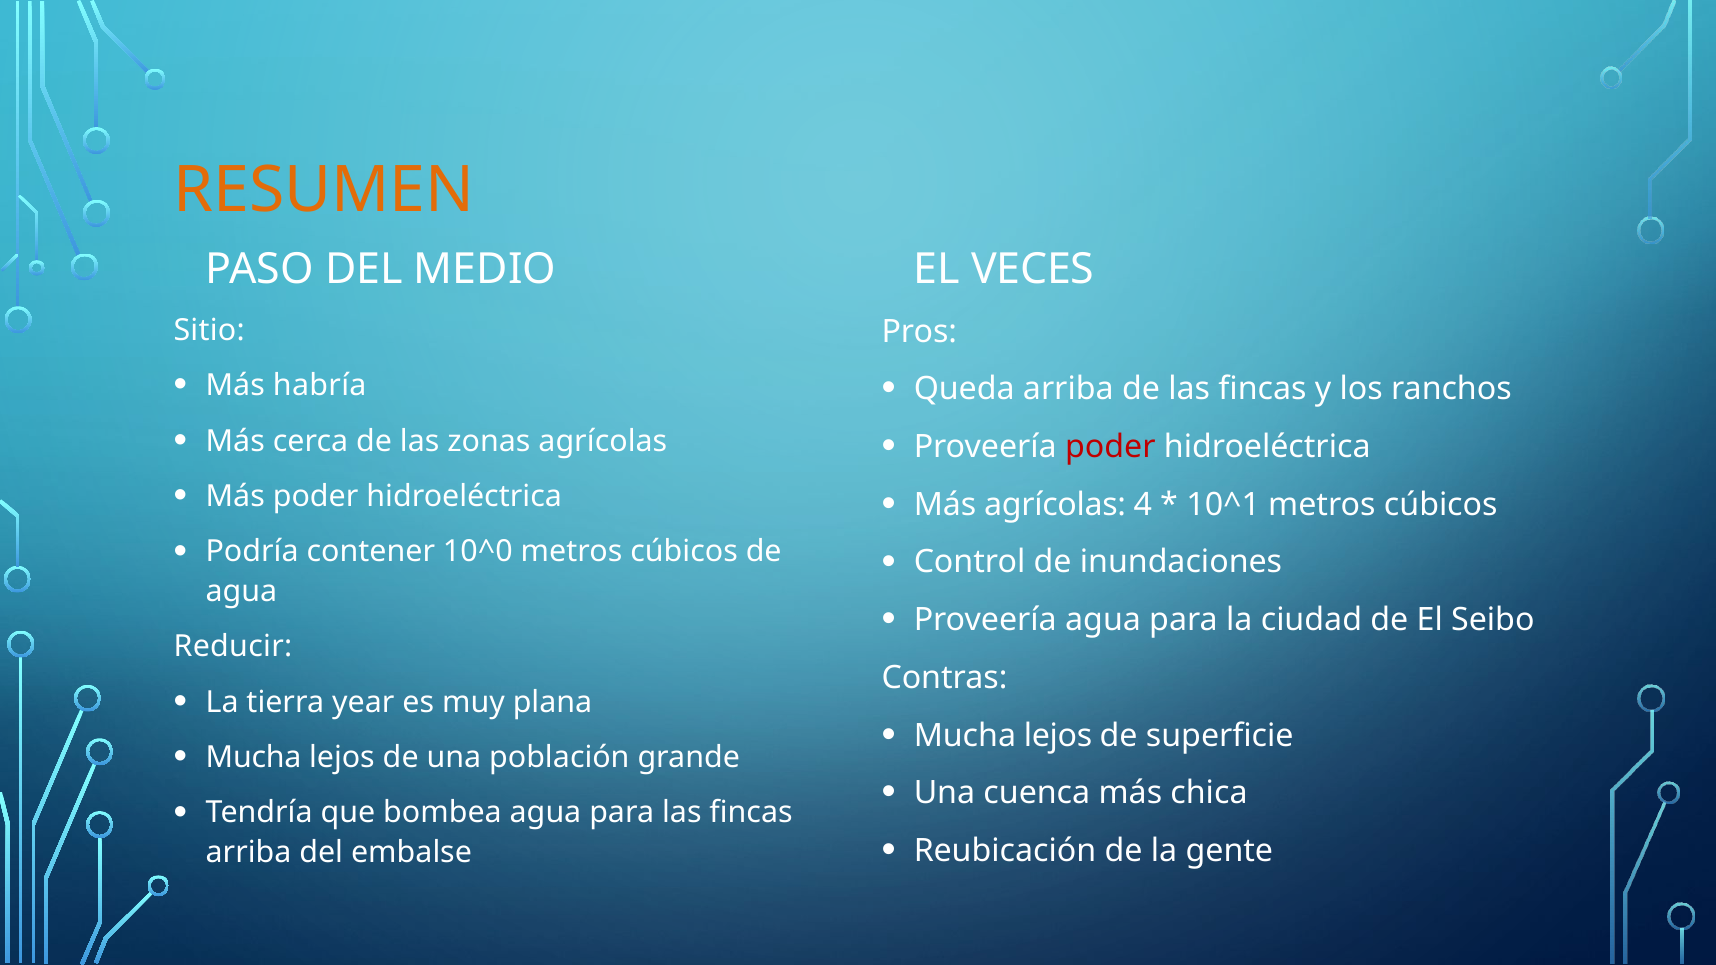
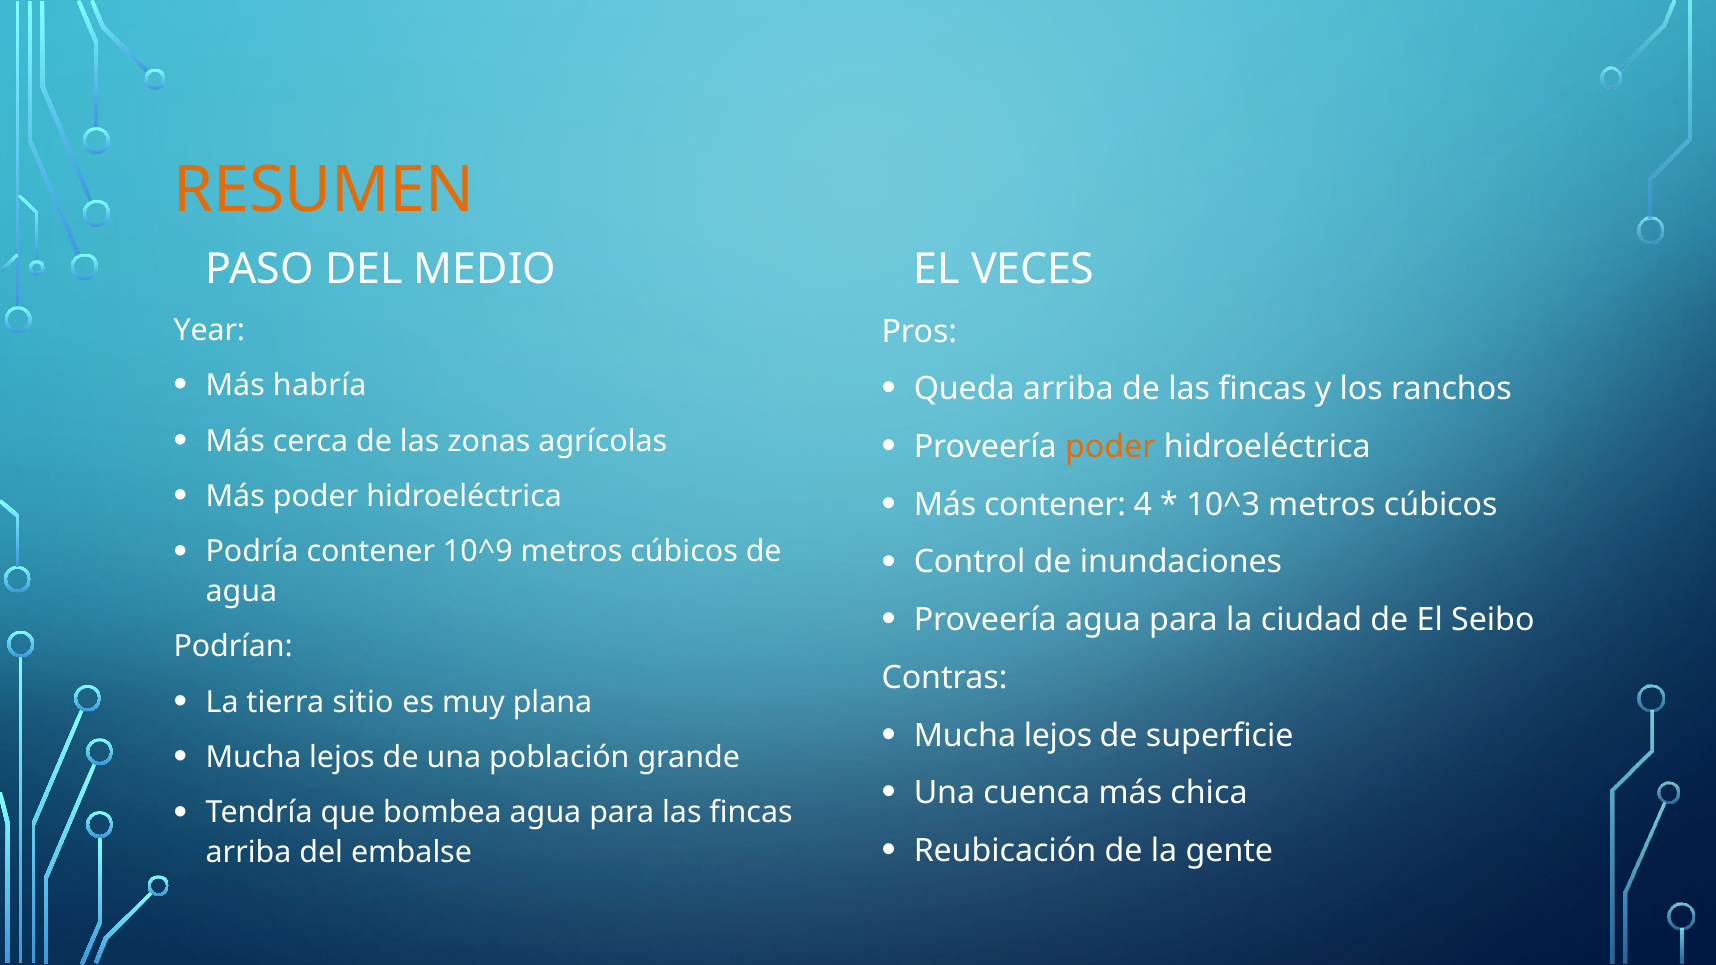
Sitio: Sitio -> Year (209, 330)
poder colour: red -> orange (1110, 447)
Más agrícolas: agrícolas -> contener (1055, 505)
10^1: 10^1 -> 10^3 (1223, 505)
10^0: 10^0 -> 10^9 (478, 552)
Reducir: Reducir -> Podrían (233, 647)
year: year -> sitio (363, 702)
